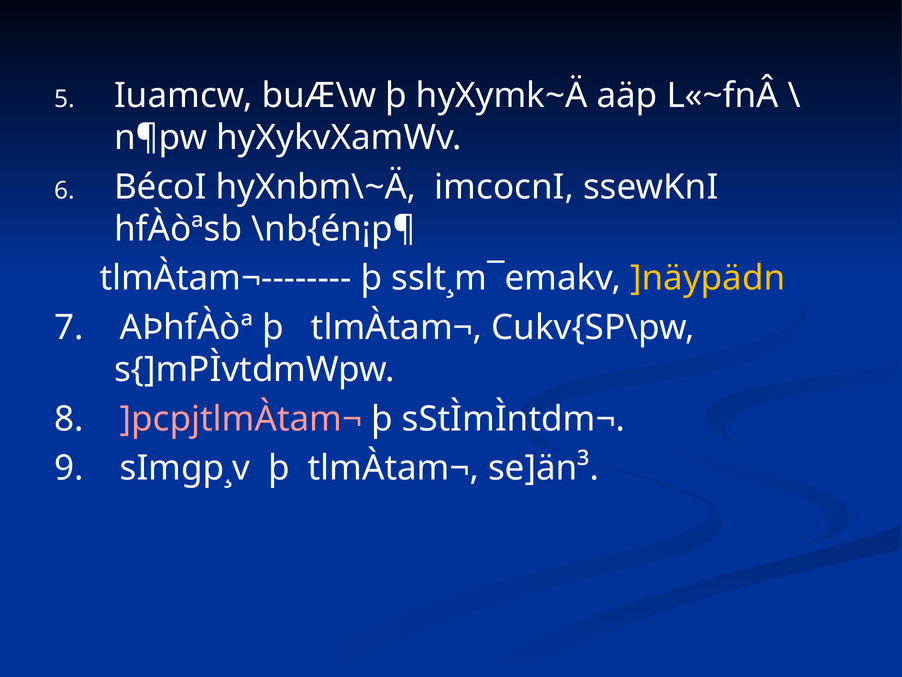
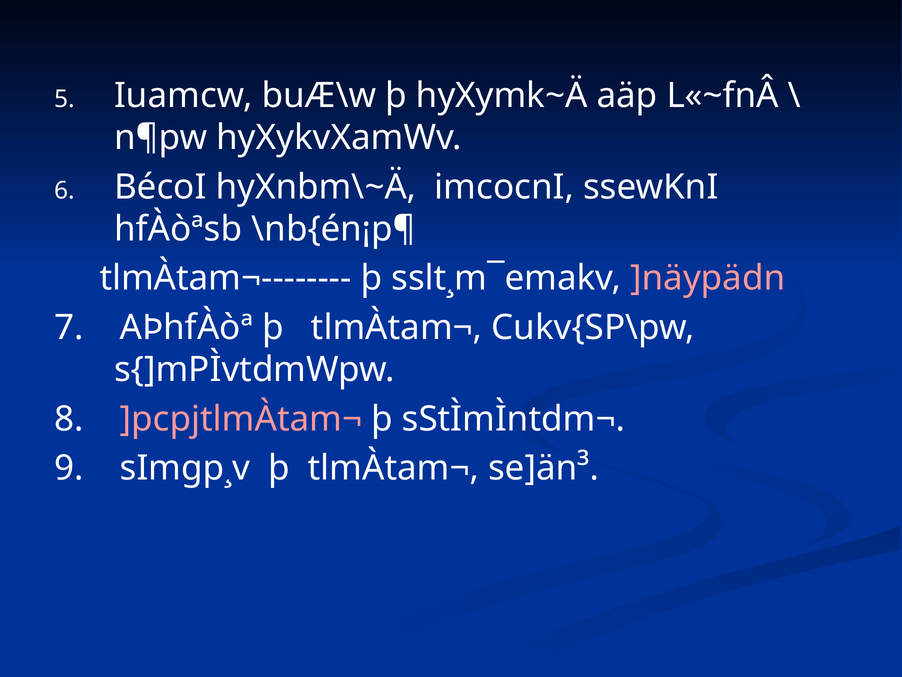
]näypädn colour: yellow -> pink (708, 278)
